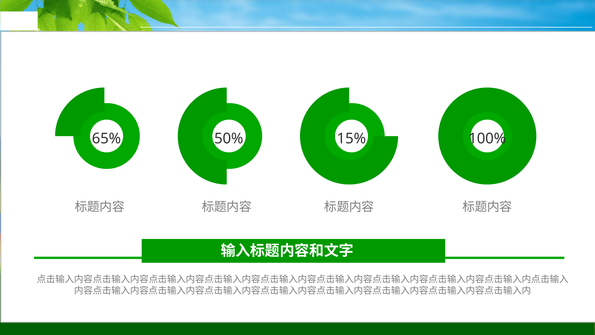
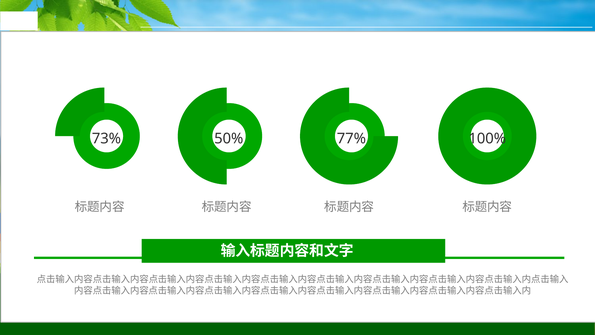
65%: 65% -> 73% (106, 138)
15%: 15% -> 77% (351, 138)
